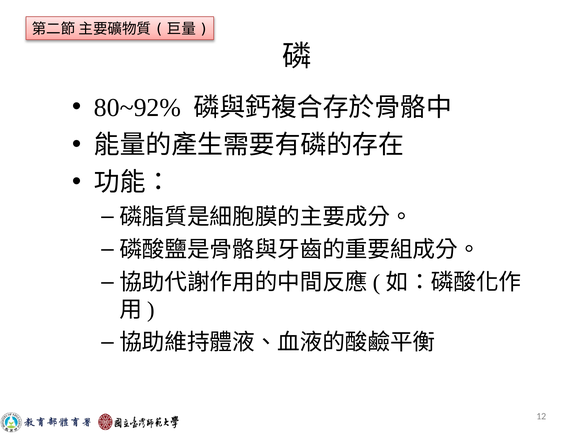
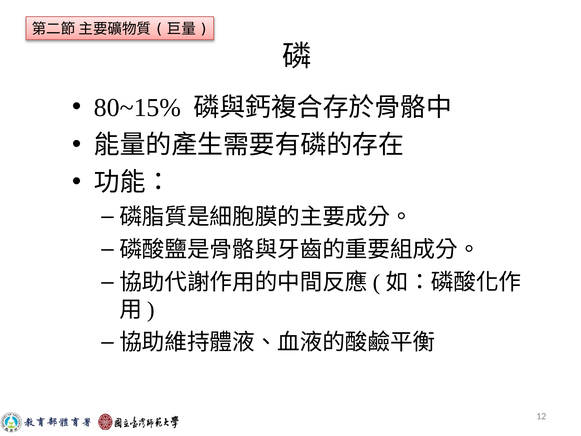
80~92%: 80~92% -> 80~15% (137, 107)
